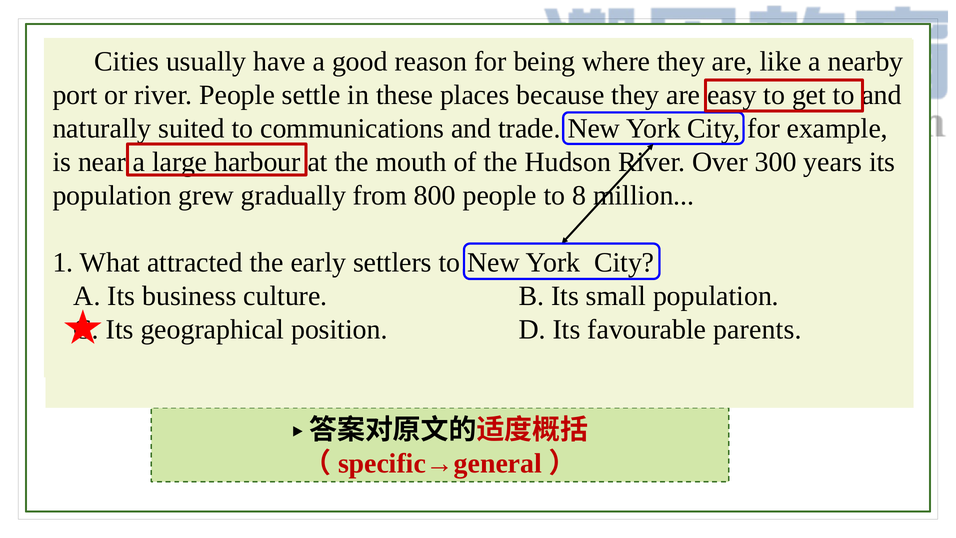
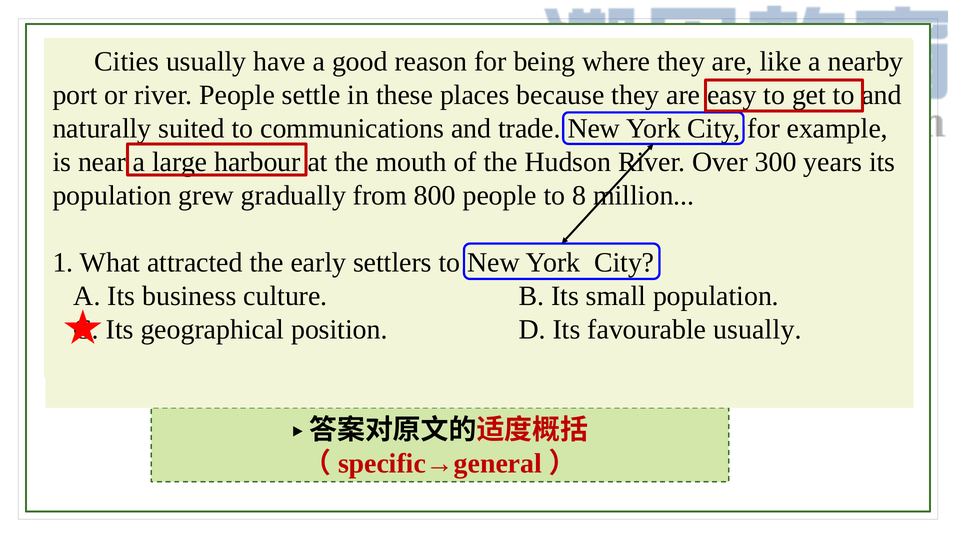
favourable parents: parents -> usually (757, 330)
